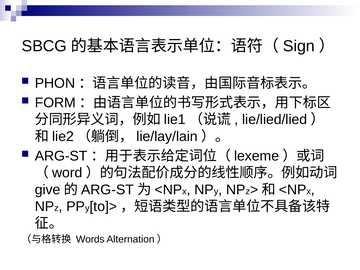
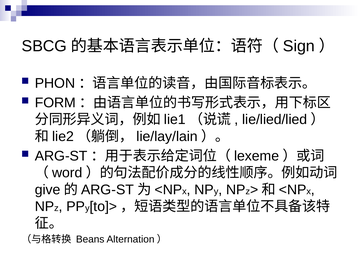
Words: Words -> Beans (90, 239)
